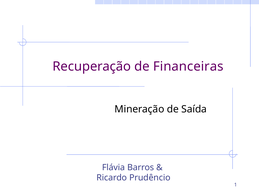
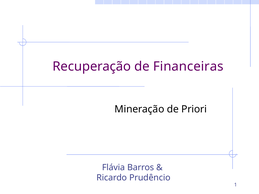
Saída: Saída -> Priori (194, 109)
